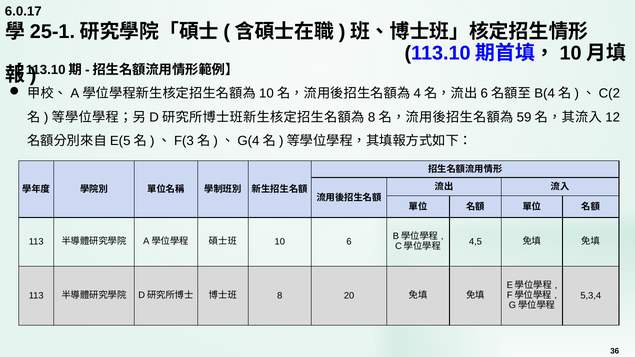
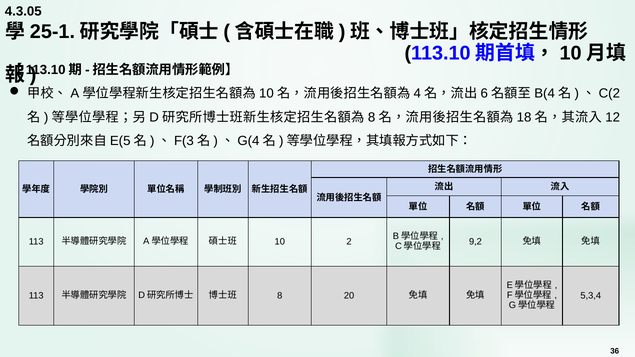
6.0.17: 6.0.17 -> 4.3.05 (23, 12)
59: 59 -> 18 (524, 117)
6: 6 -> 2 (349, 242)
4,5: 4,5 -> 9,2 (475, 242)
